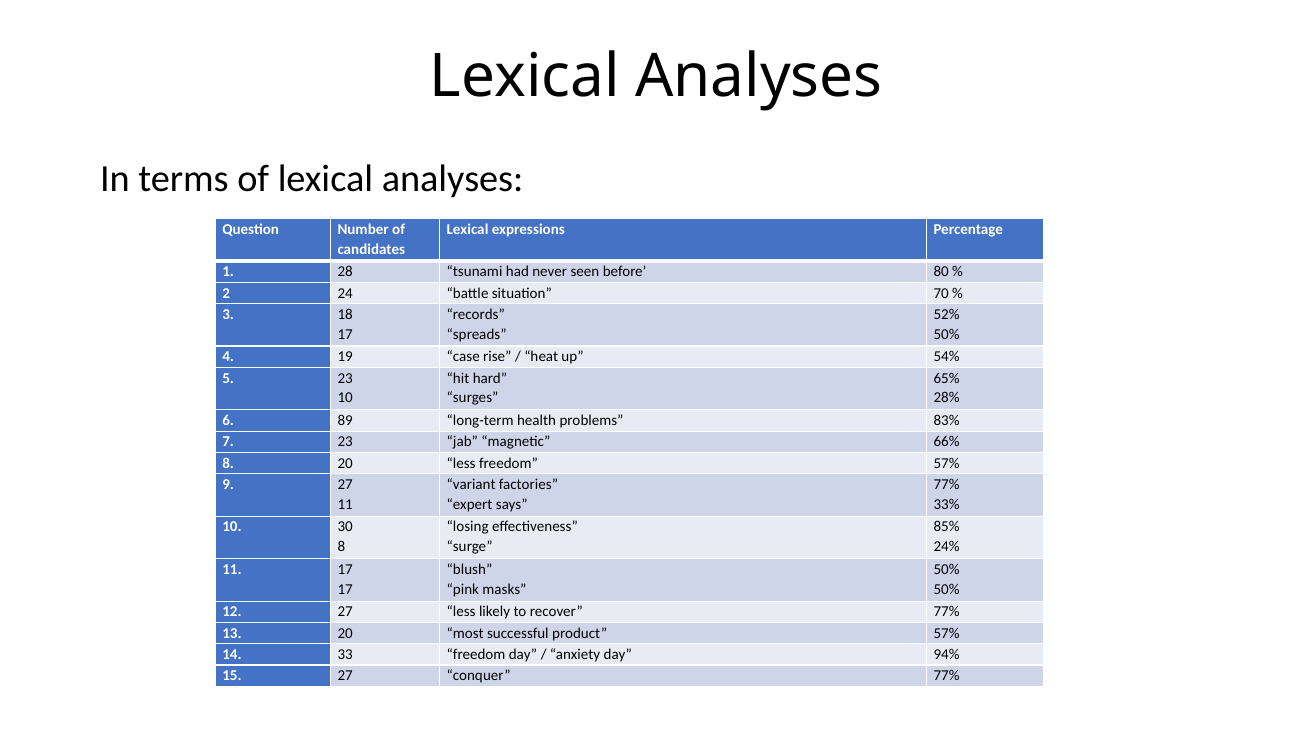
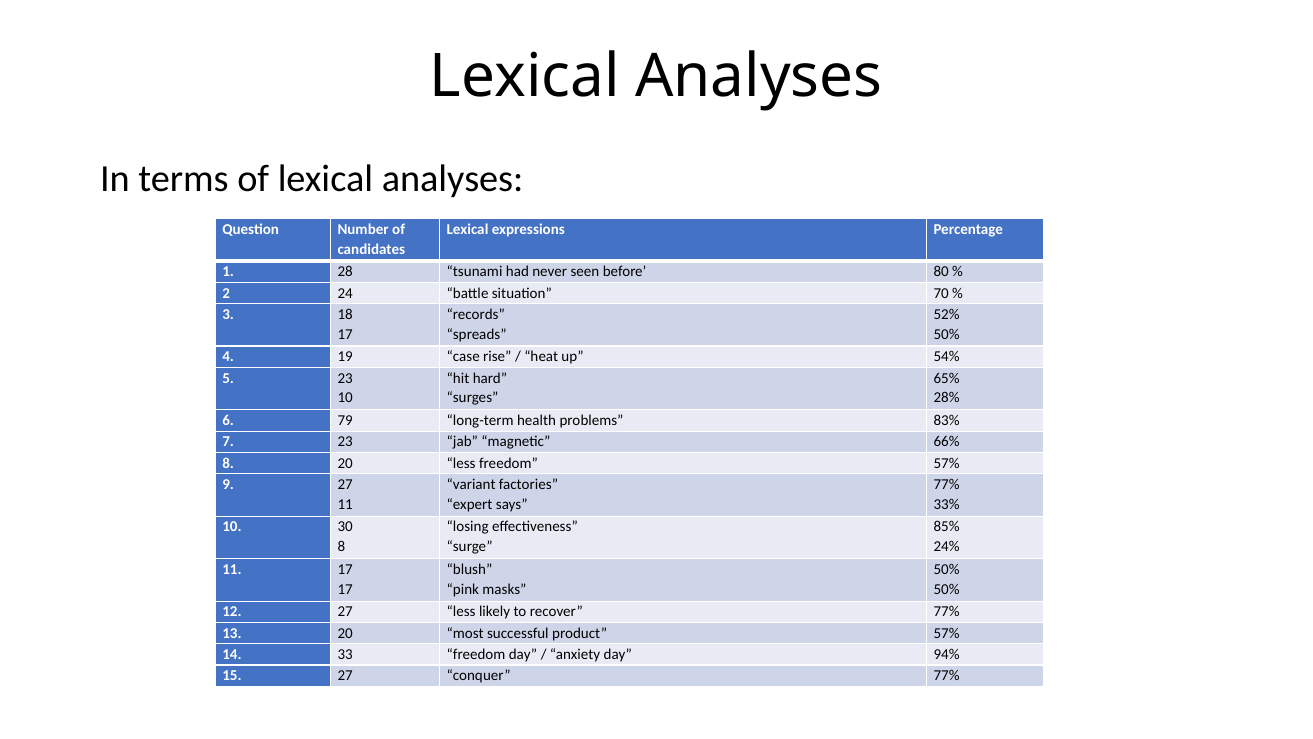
89: 89 -> 79 (345, 420)
